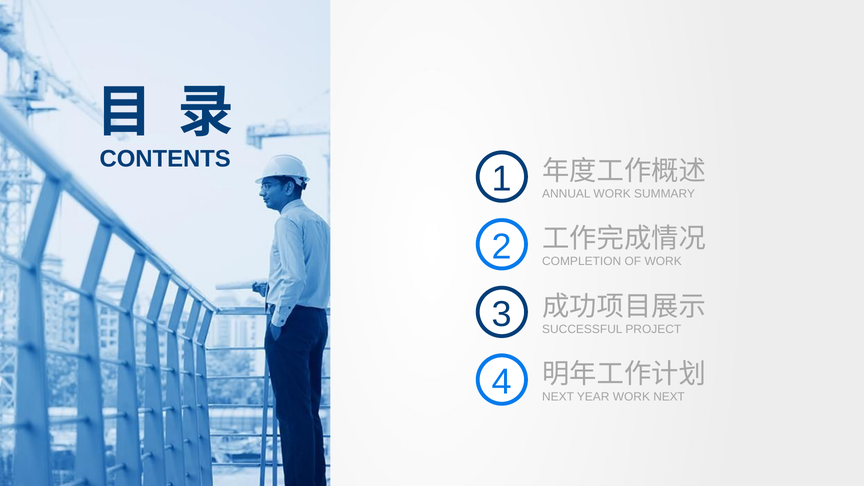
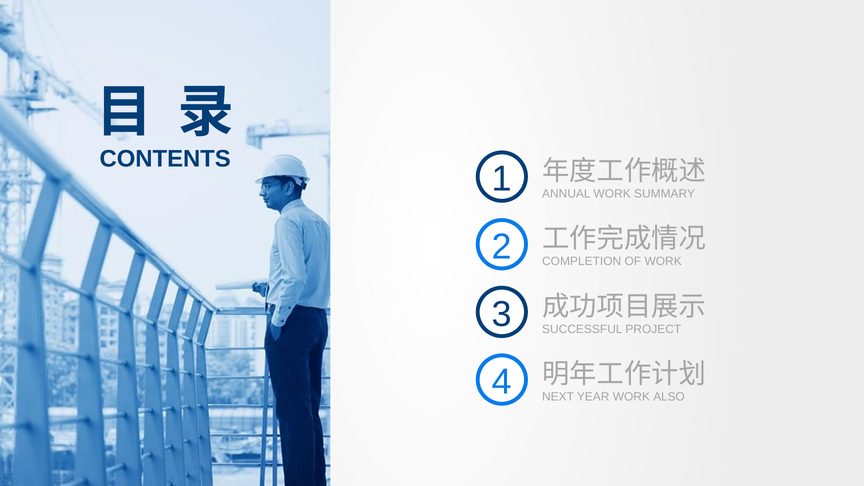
WORK NEXT: NEXT -> ALSO (669, 397)
